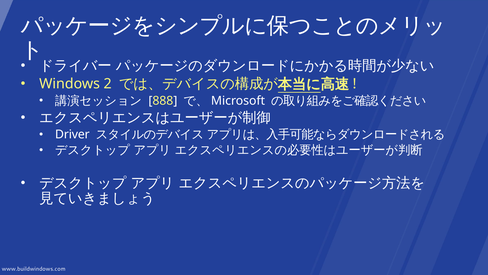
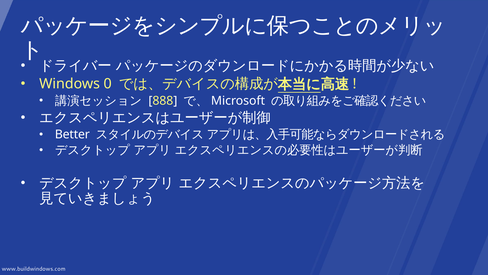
2: 2 -> 0 (108, 84)
Driver: Driver -> Better (72, 134)
